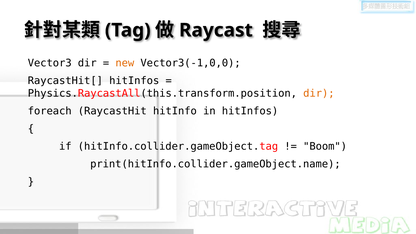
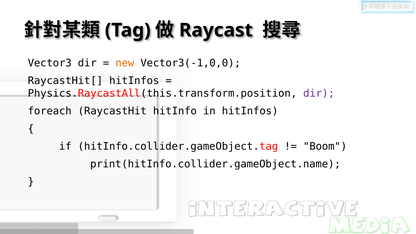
dir colour: orange -> purple (319, 93)
